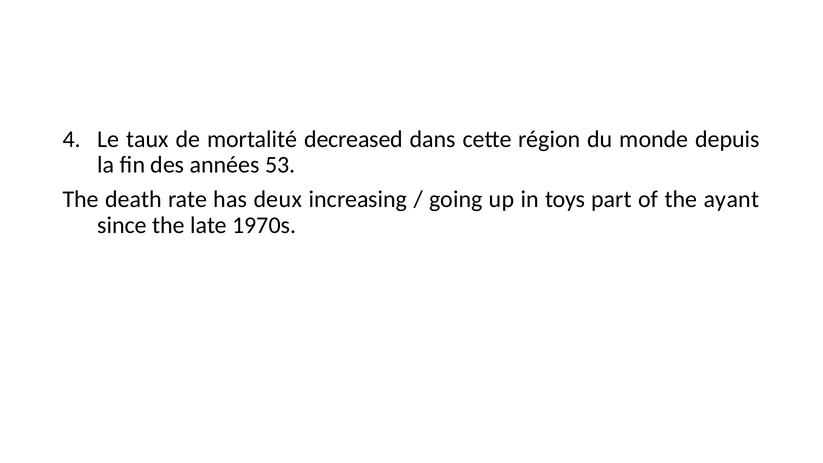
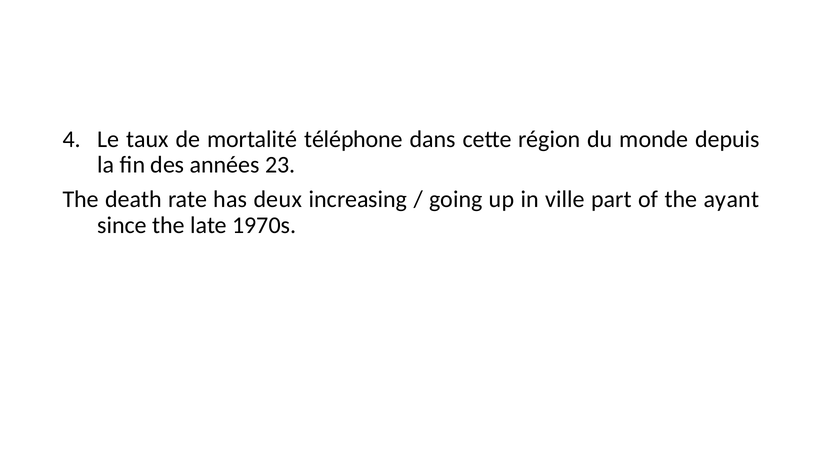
decreased: decreased -> téléphone (354, 139)
53: 53 -> 23 (280, 165)
toys: toys -> ville (565, 199)
